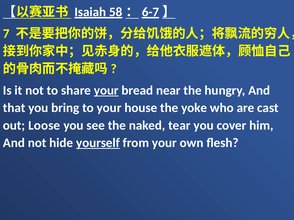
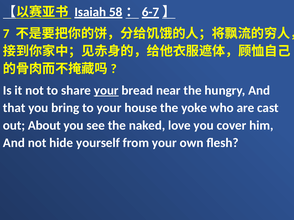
Loose: Loose -> About (44, 126)
tear: tear -> love (179, 126)
yourself underline: present -> none (98, 143)
